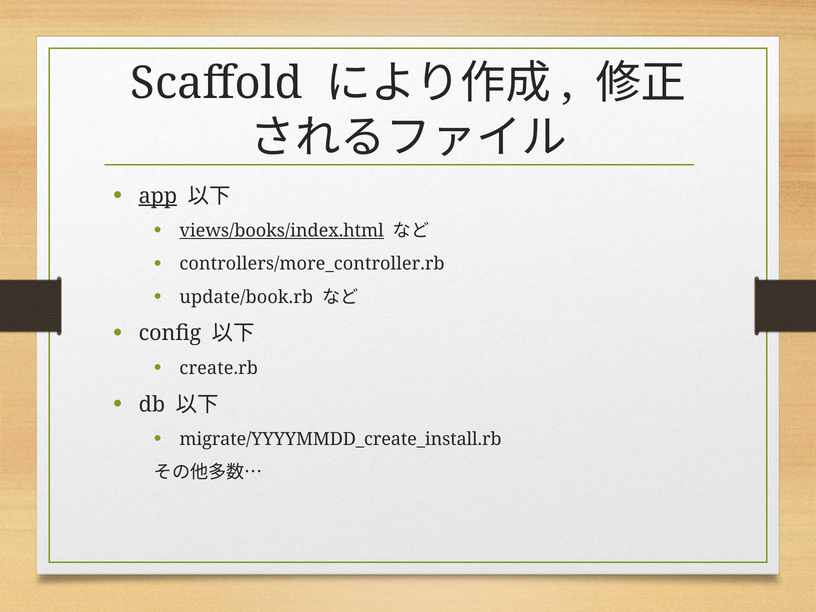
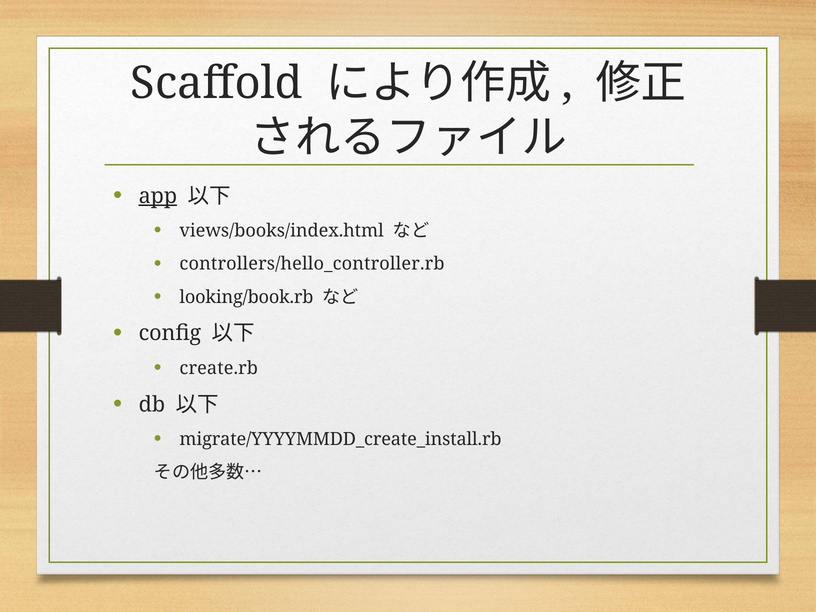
views/books/index.html underline: present -> none (282, 231)
controllers/more_controller.rb: controllers/more_controller.rb -> controllers/hello_controller.rb (312, 264)
update/book.rb: update/book.rb -> looking/book.rb (246, 297)
